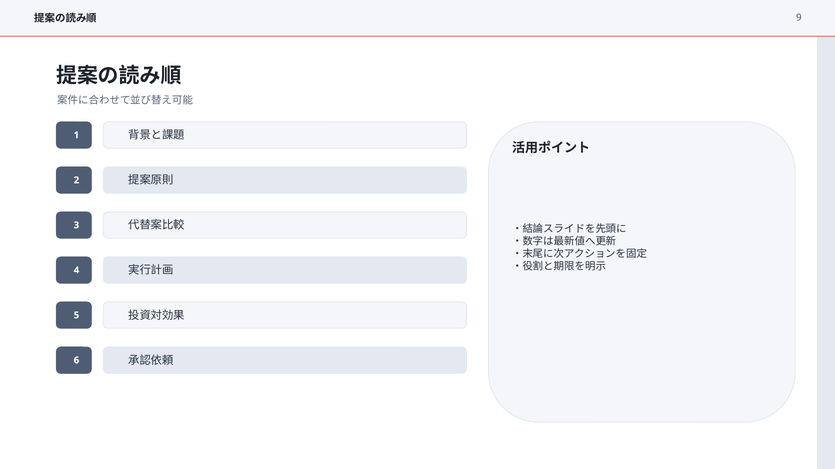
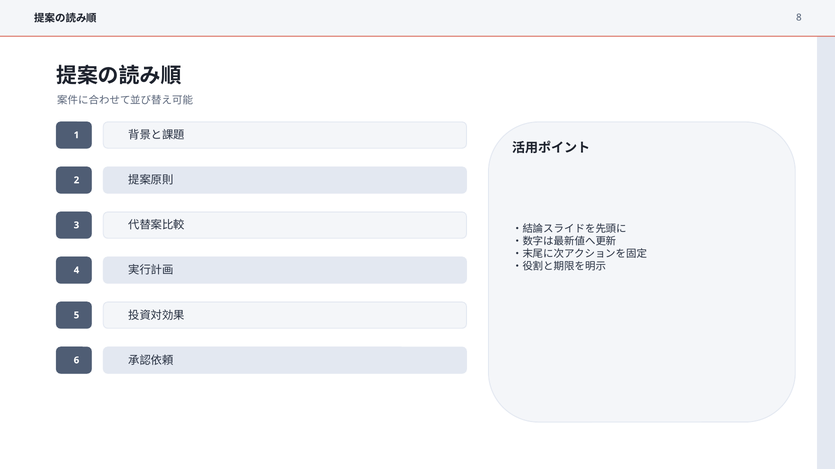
9: 9 -> 8 (799, 18)
